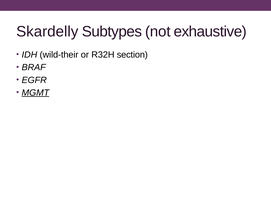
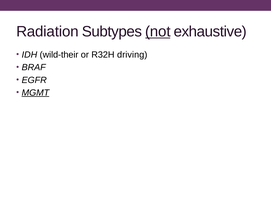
Skardelly: Skardelly -> Radiation (47, 32)
not underline: none -> present (158, 32)
section: section -> driving (132, 55)
